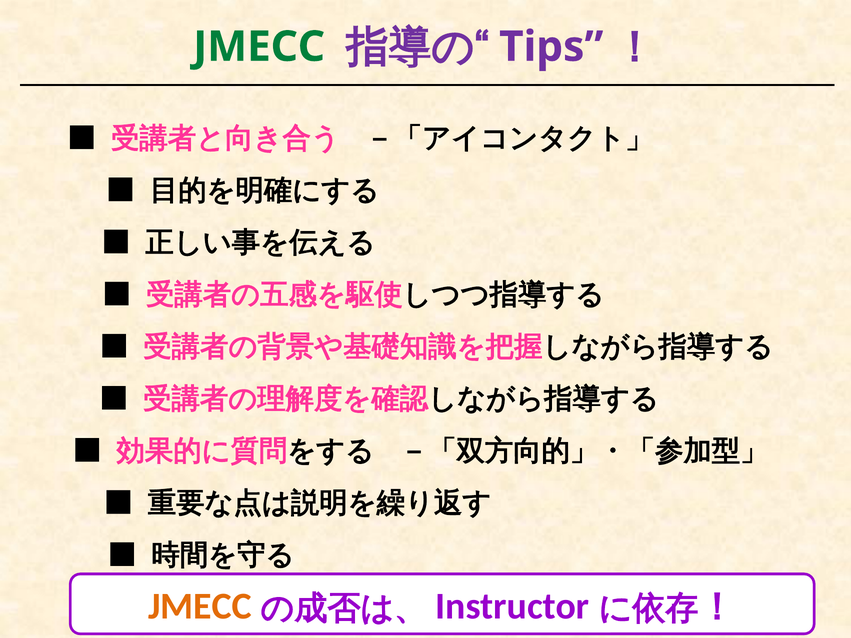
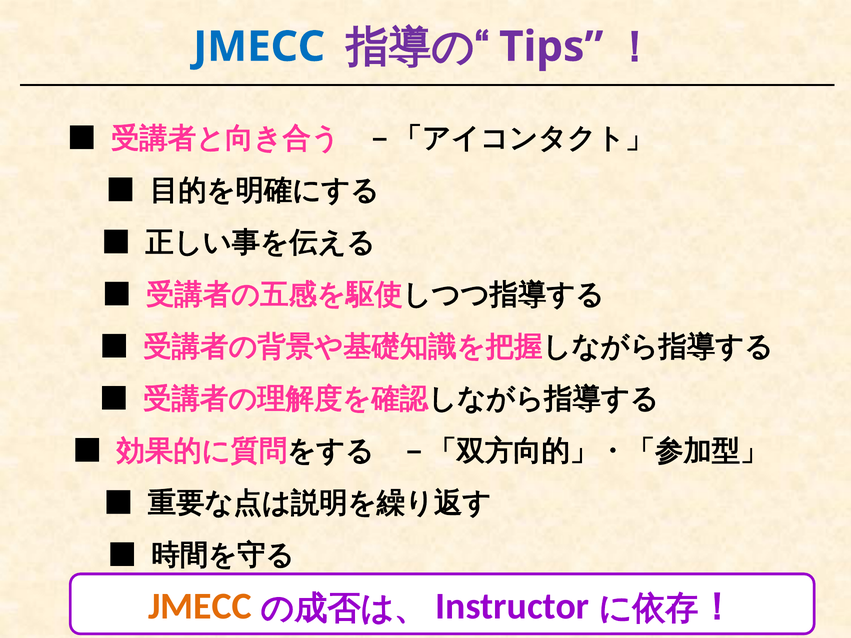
JMECC colour: green -> blue (259, 47)
